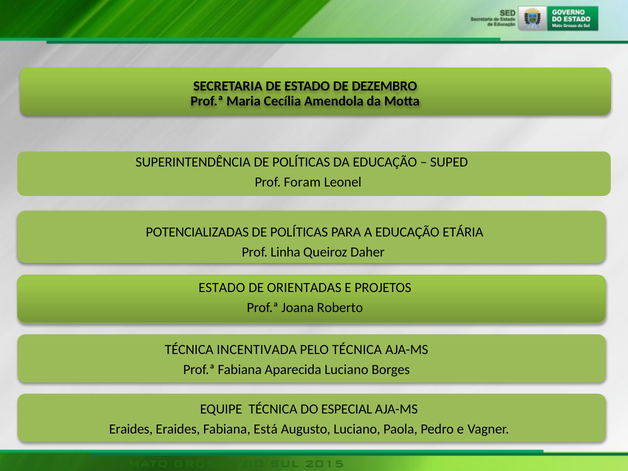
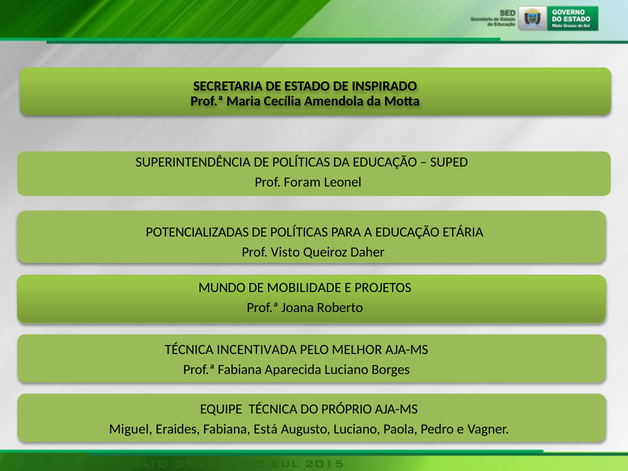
DEZEMBRO: DEZEMBRO -> INSPIRADO (384, 86)
Linha: Linha -> Visto (285, 252)
ESTADO: ESTADO -> MUNDO (222, 287)
ORIENTADAS: ORIENTADAS -> MOBILIDADE (304, 287)
PELO TÉCNICA: TÉCNICA -> MELHOR (357, 350)
ESPECIAL: ESPECIAL -> PRÓPRIO (347, 409)
Eraides: Eraides -> Miguel (131, 429)
